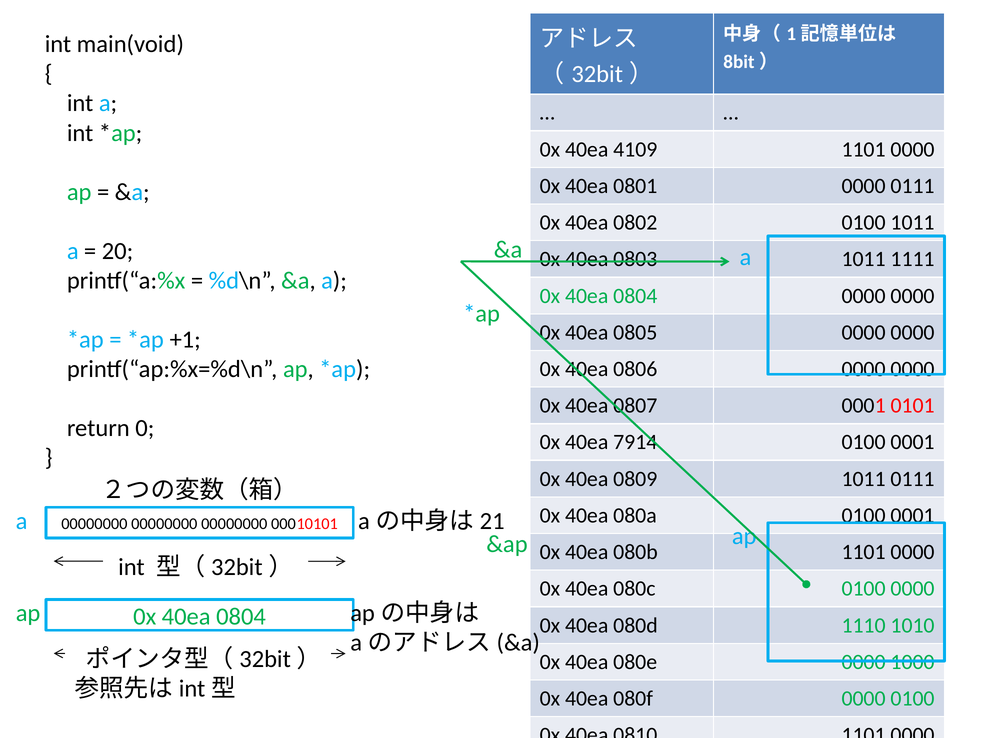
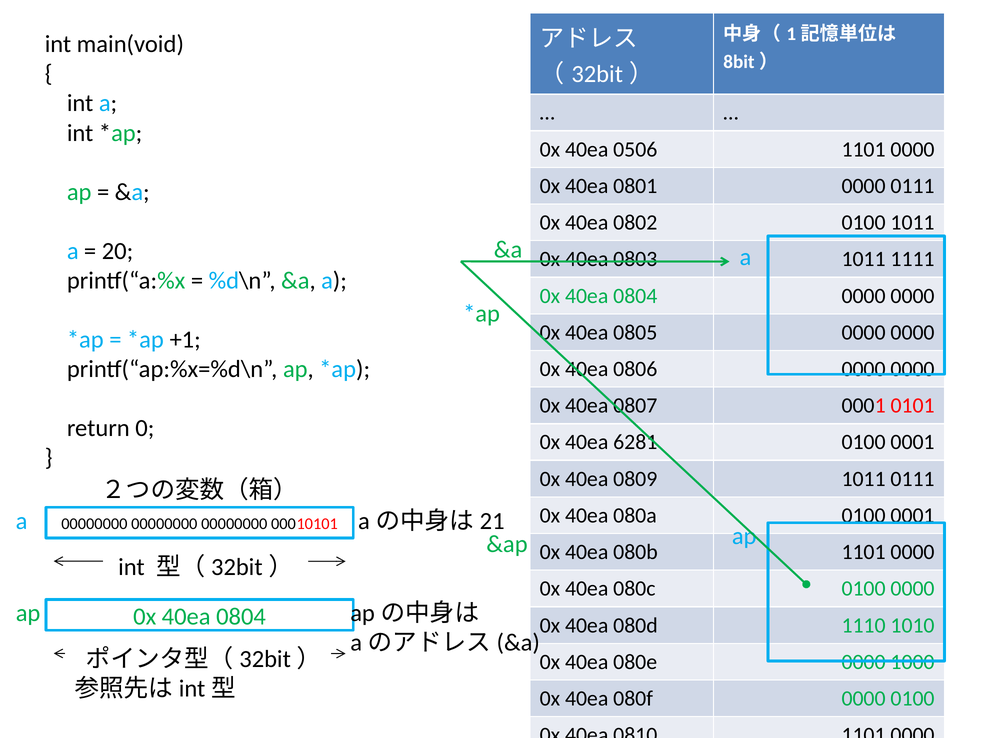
4109: 4109 -> 0506 (635, 149)
7914: 7914 -> 6281 (635, 442)
